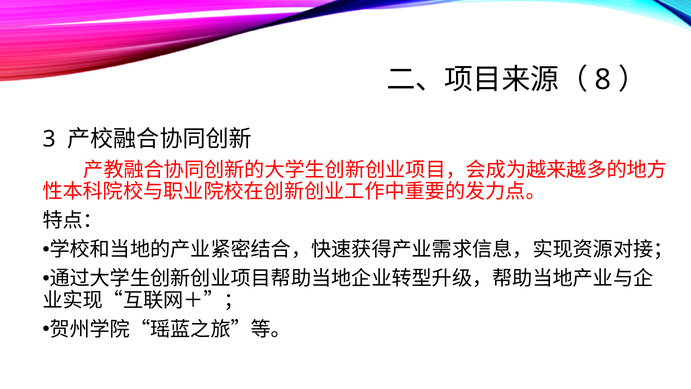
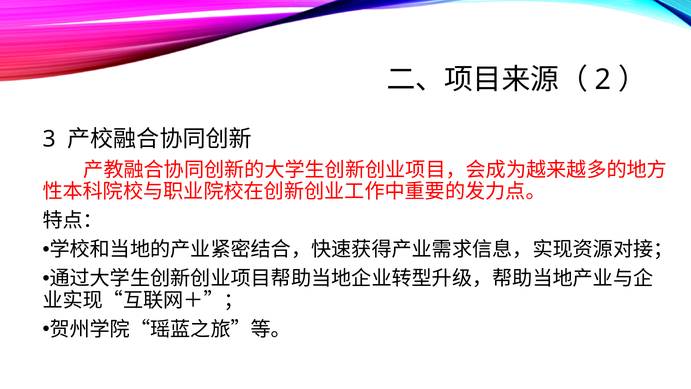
8: 8 -> 2 (603, 80)
